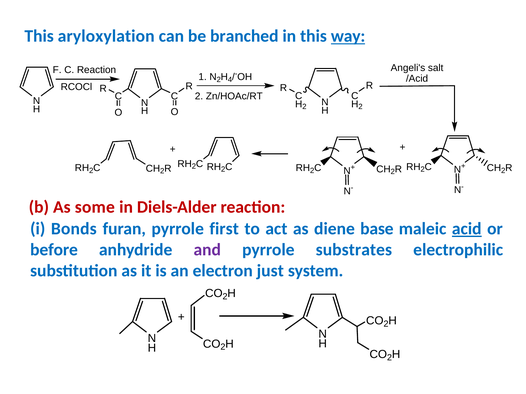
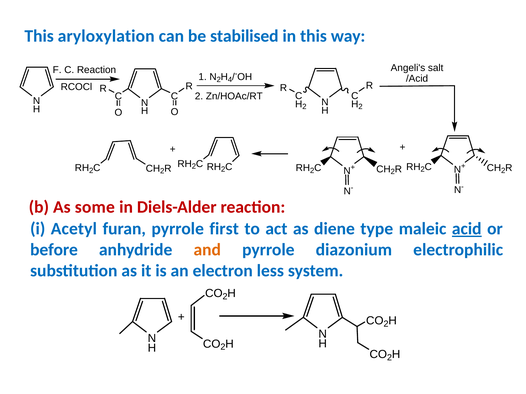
branched: branched -> stabilised (244, 36)
way underline: present -> none (348, 36)
Bonds: Bonds -> Acetyl (74, 229)
base: base -> type (377, 229)
and colour: purple -> orange (207, 250)
substrates: substrates -> diazonium (354, 250)
just: just -> less (270, 271)
